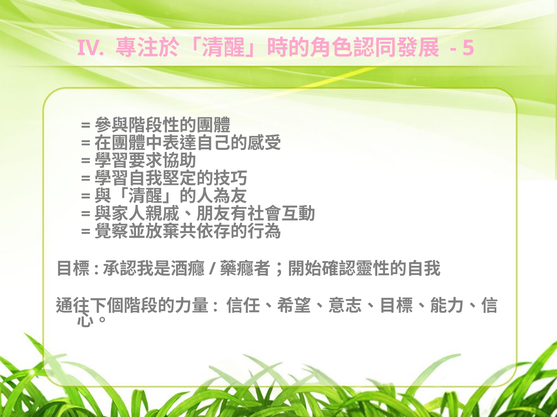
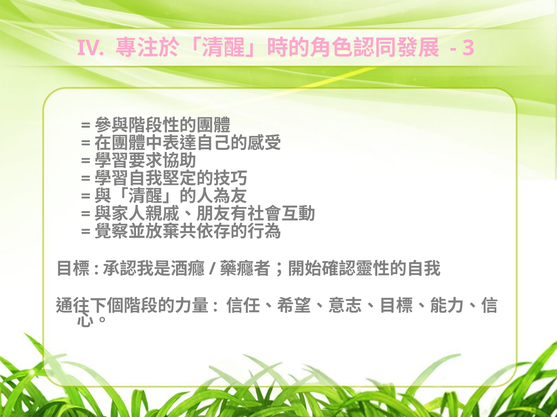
5: 5 -> 3 (468, 48)
